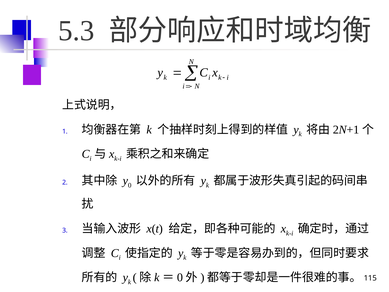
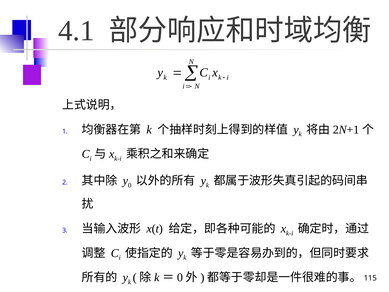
5.3: 5.3 -> 4.1 (76, 31)
